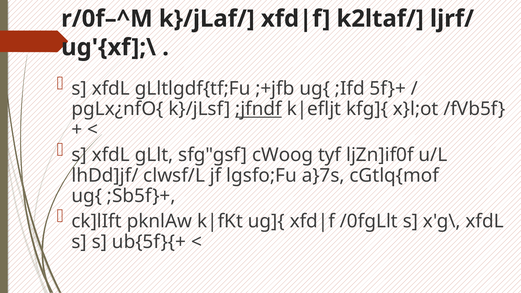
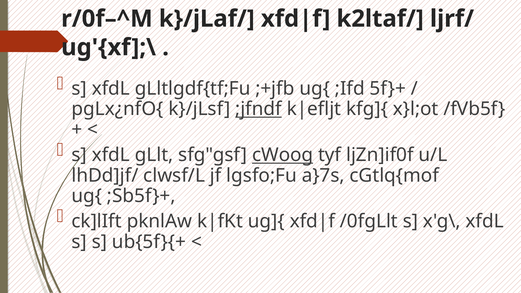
cWoog underline: none -> present (283, 155)
